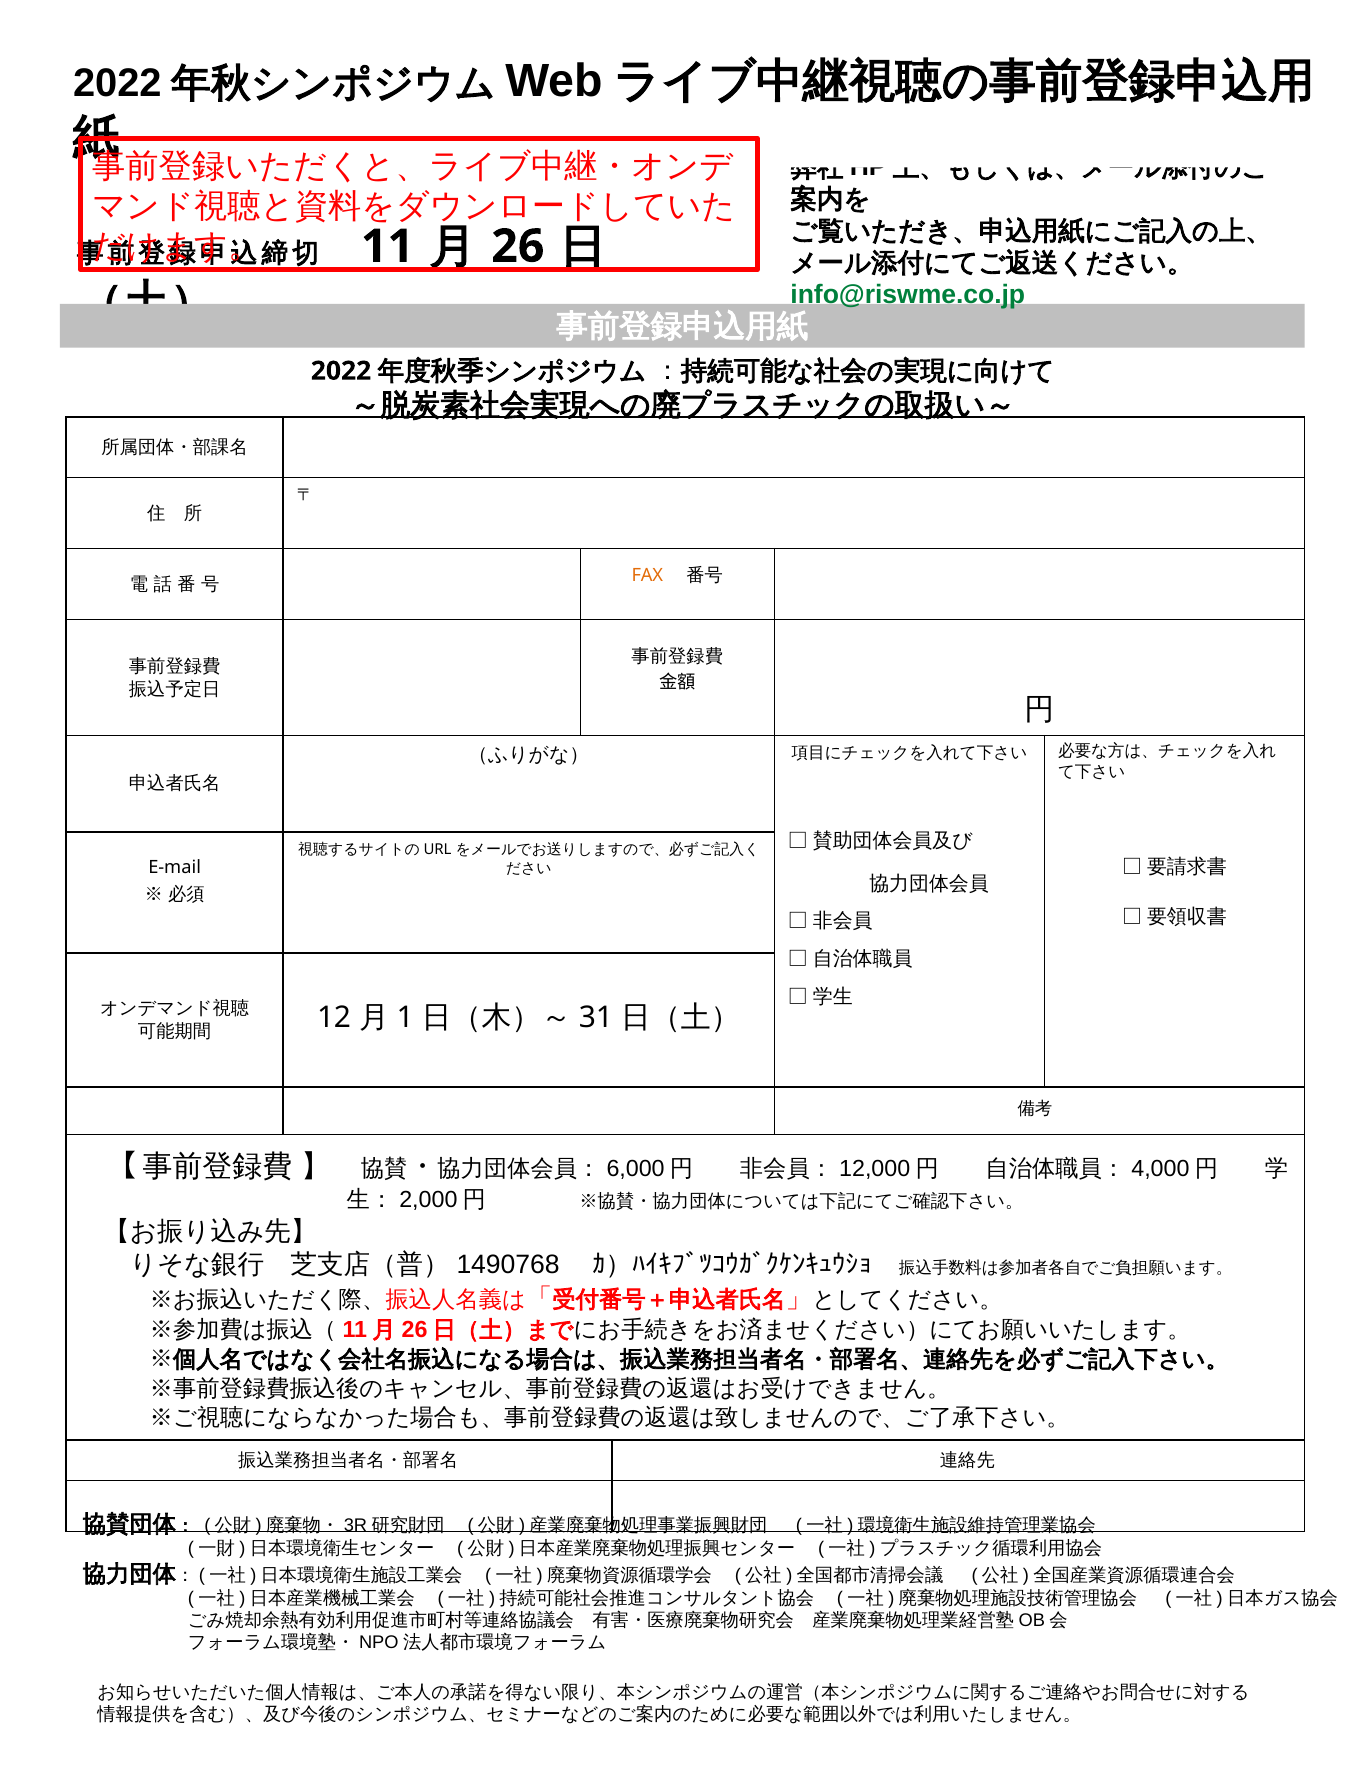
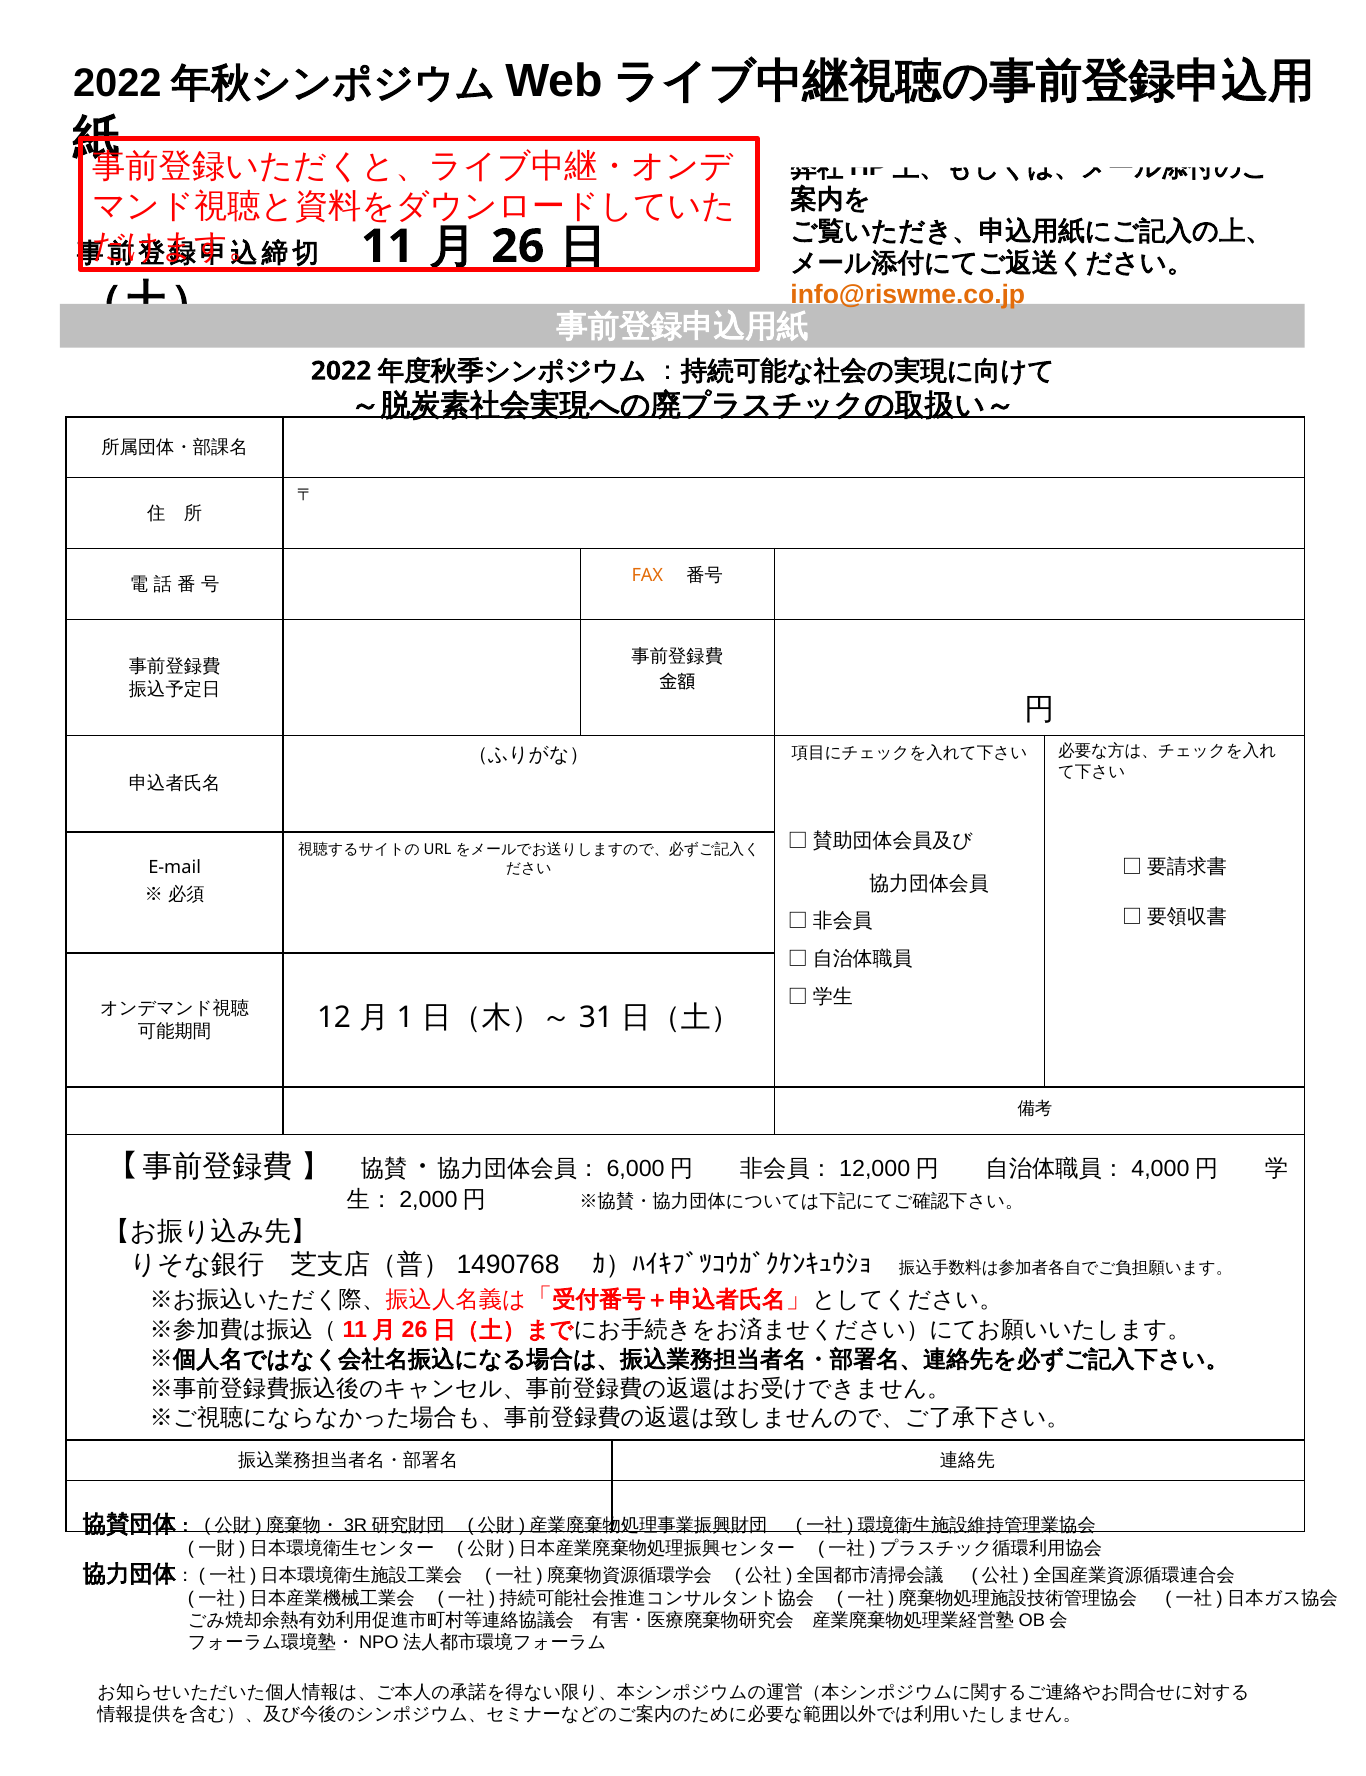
info@riswme.co.jp colour: green -> orange (908, 295)
